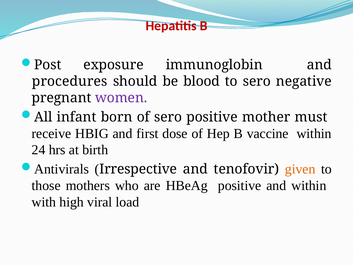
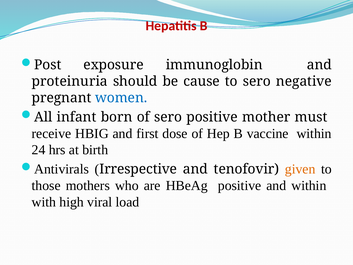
procedures: procedures -> proteinuria (70, 81)
blood: blood -> cause (202, 81)
women colour: purple -> blue (121, 98)
